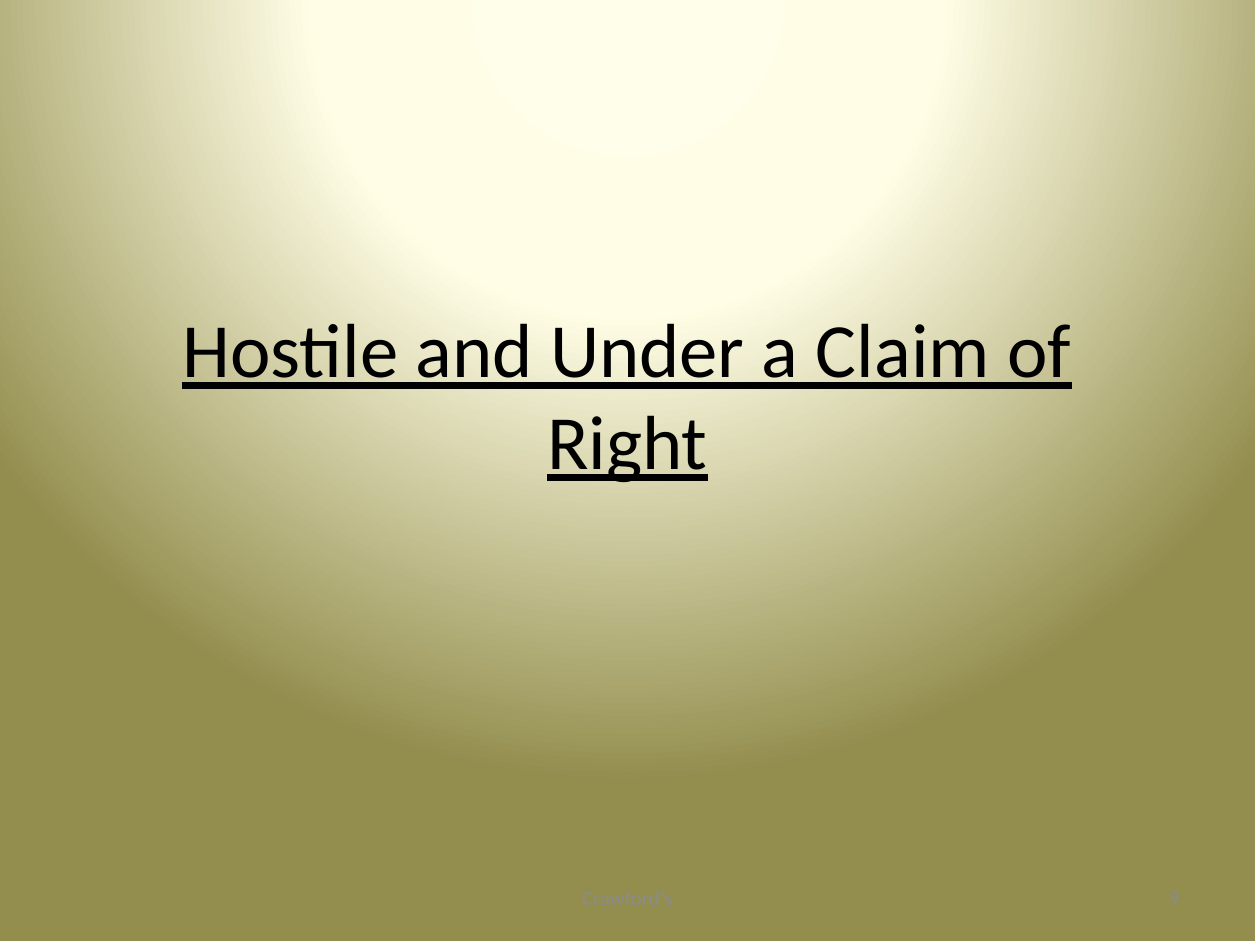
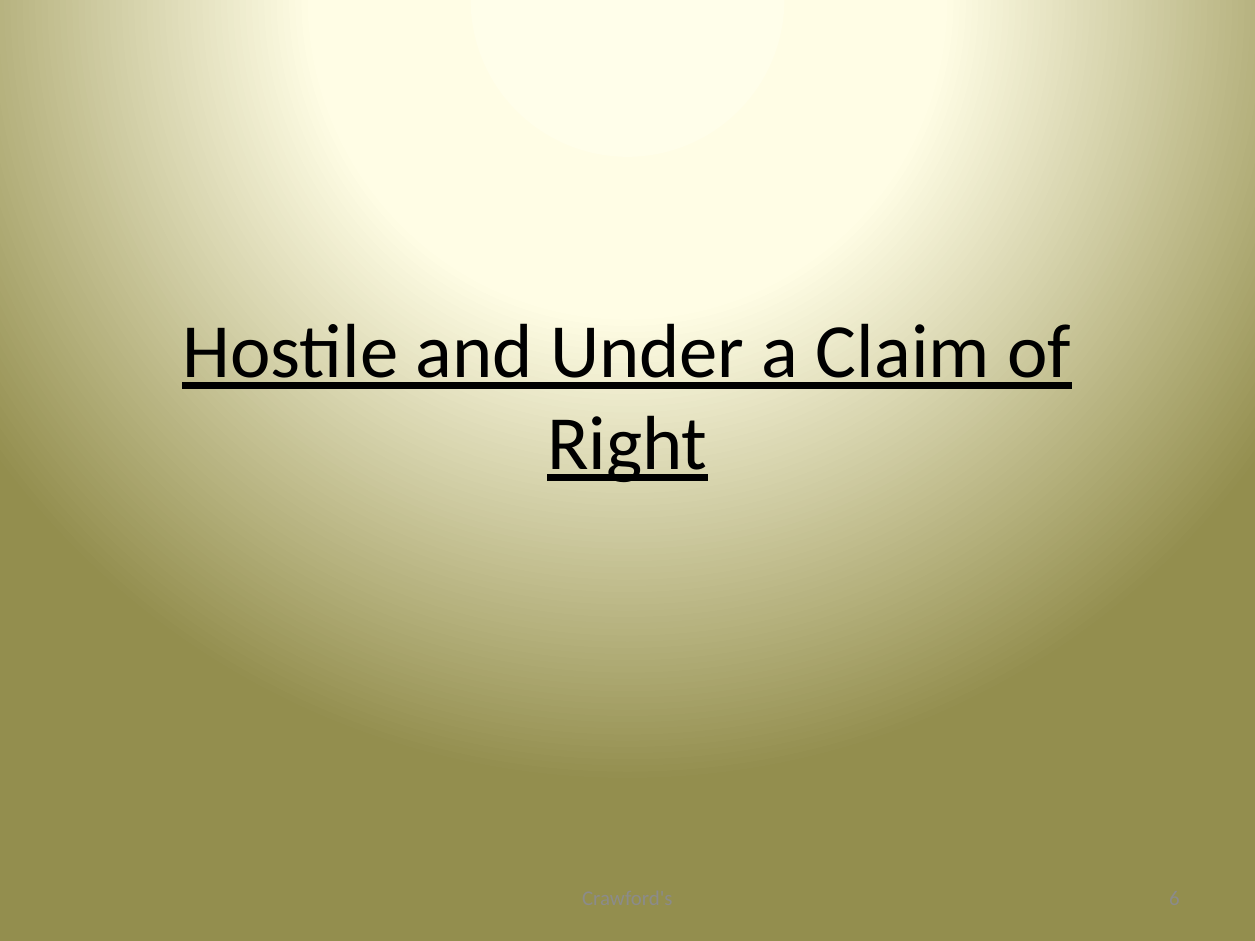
9: 9 -> 6 (1175, 899)
